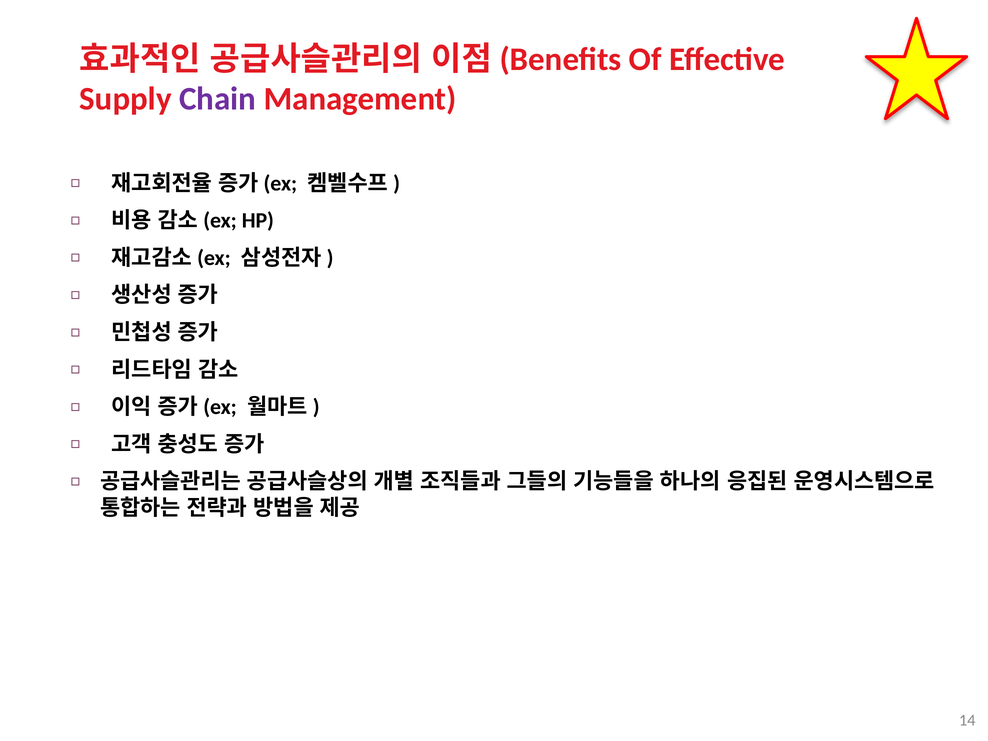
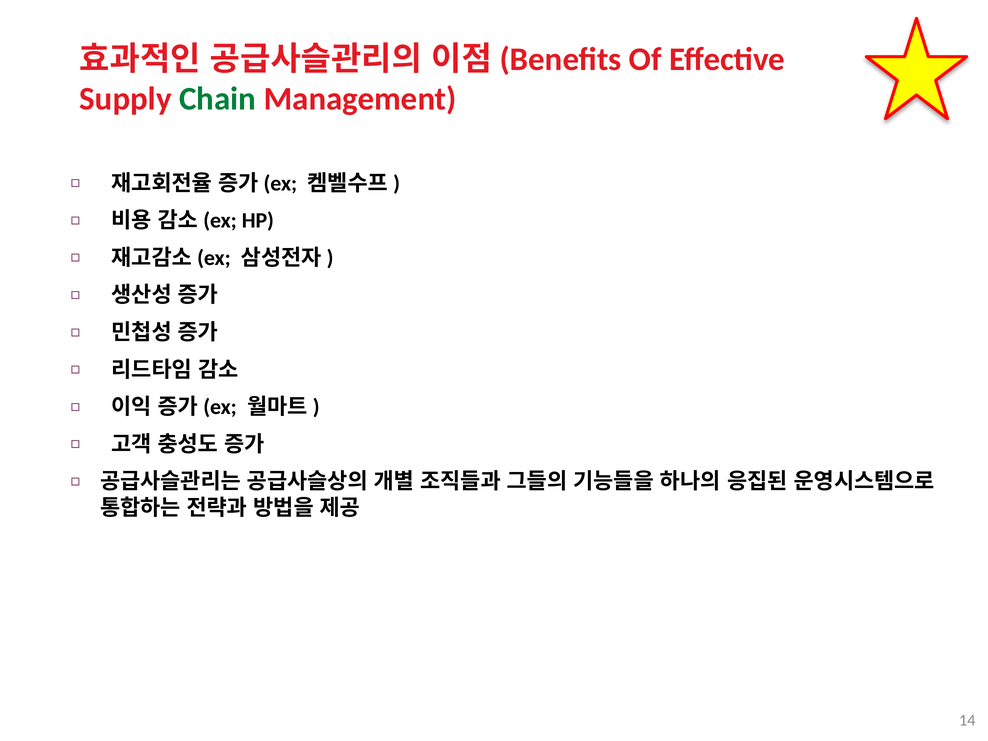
Chain colour: purple -> green (218, 99)
